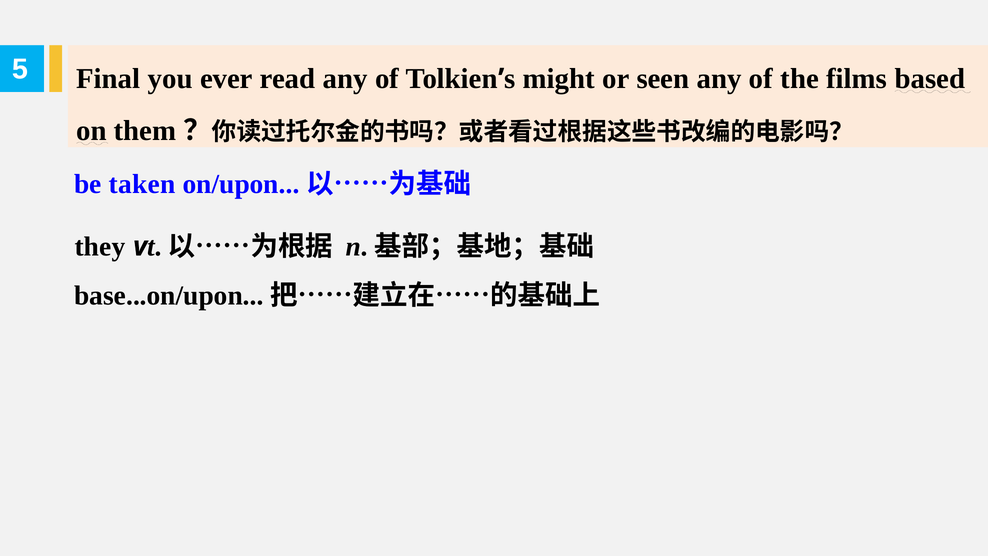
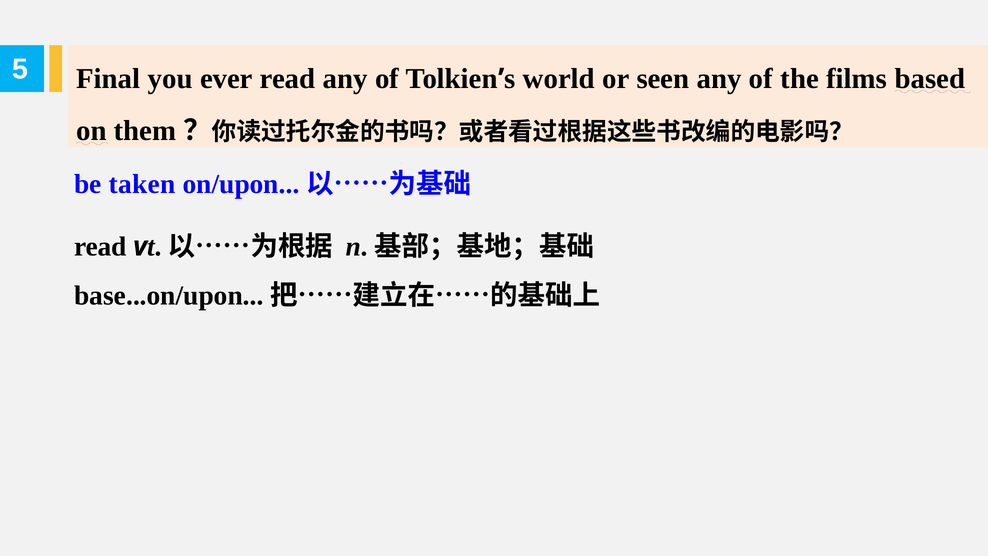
might: might -> world (559, 79)
they: they -> read (100, 246)
